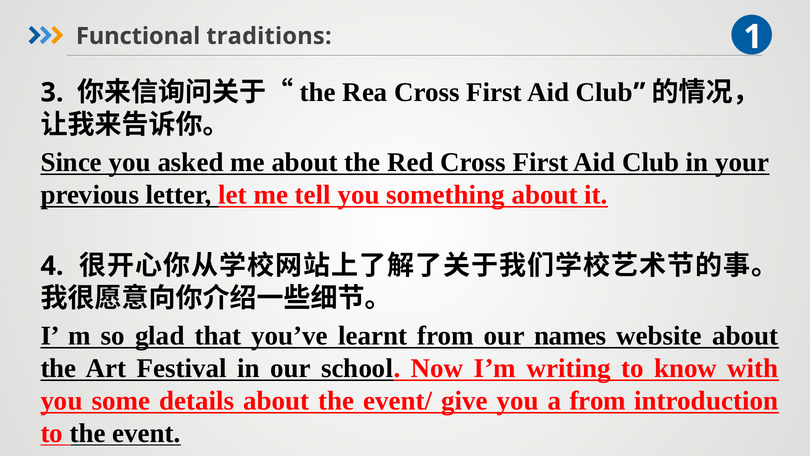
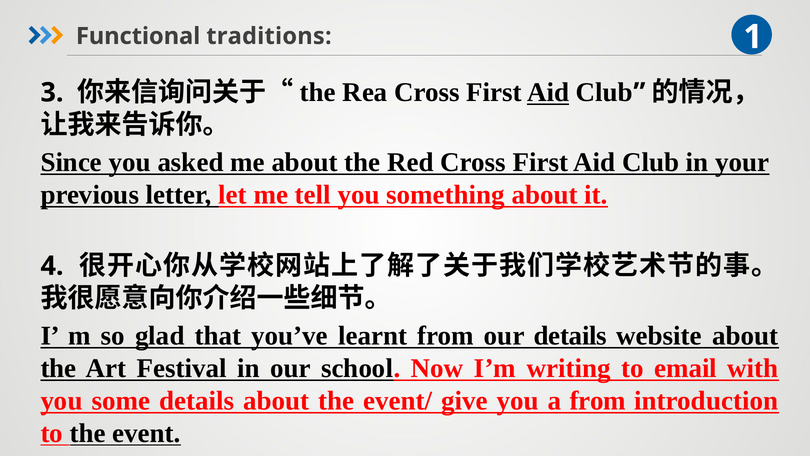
Aid underline: none -> present (548, 92)
our names: names -> details (570, 336)
know: know -> email (686, 368)
